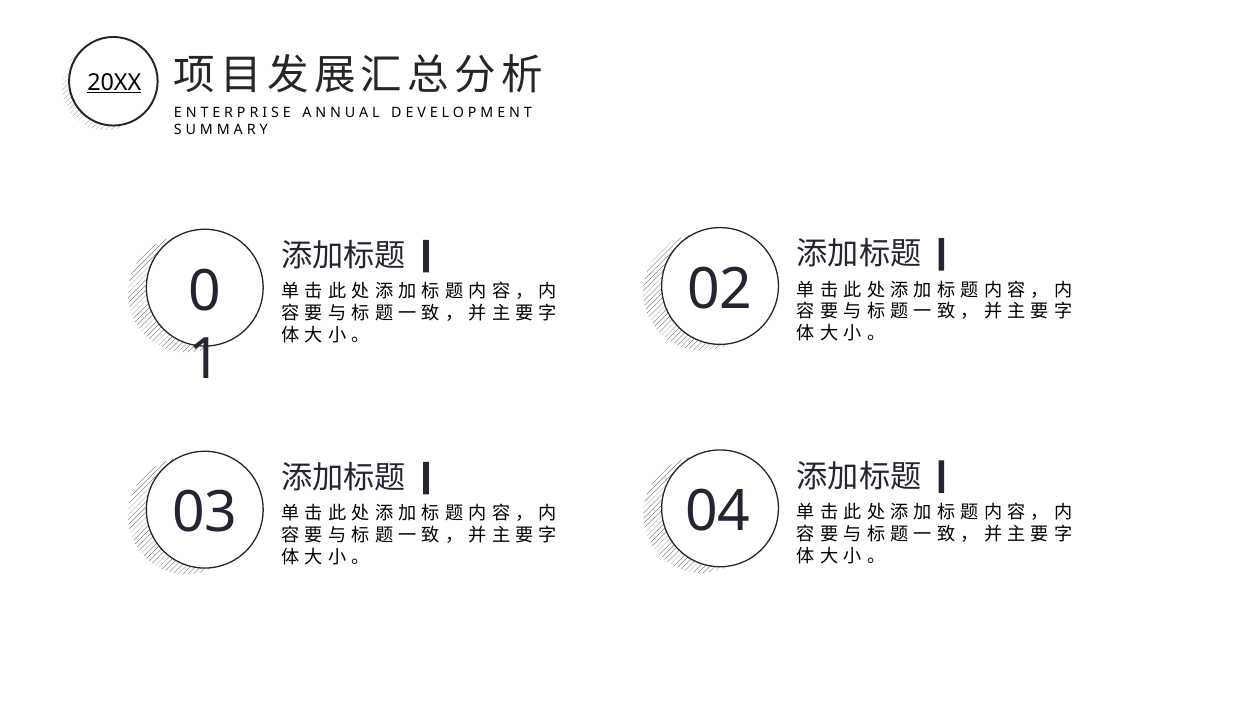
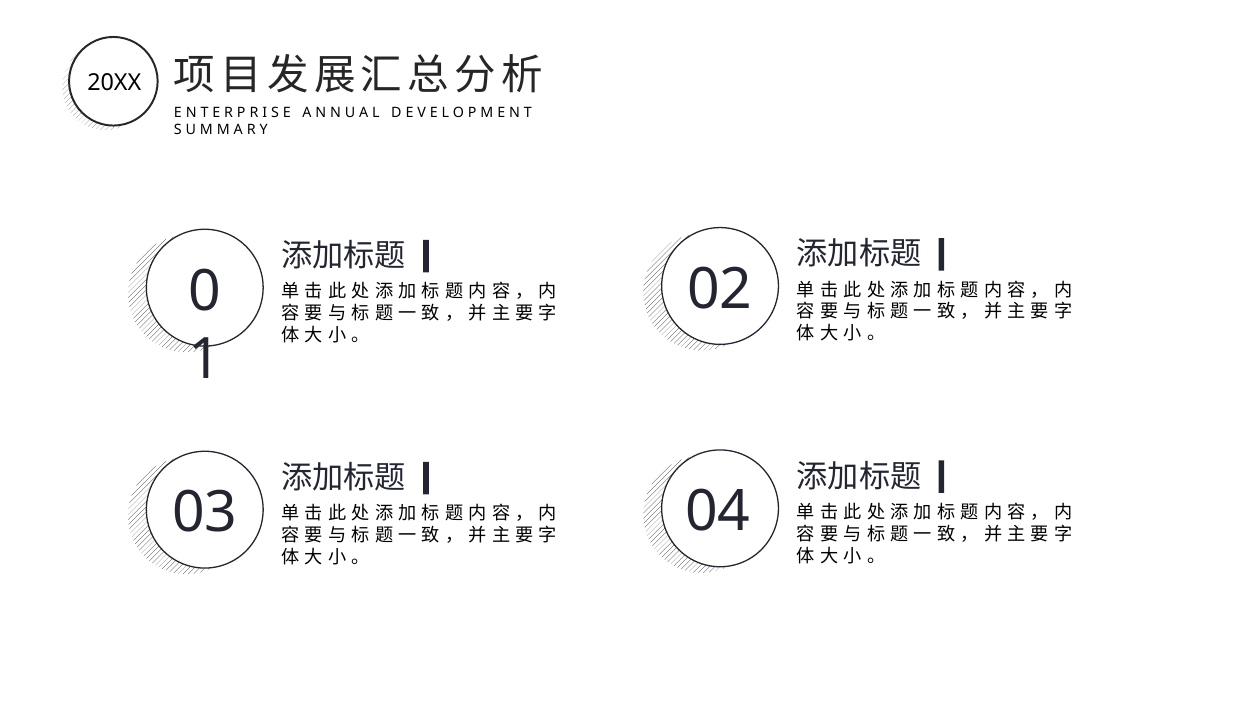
20XX underline: present -> none (114, 83)
